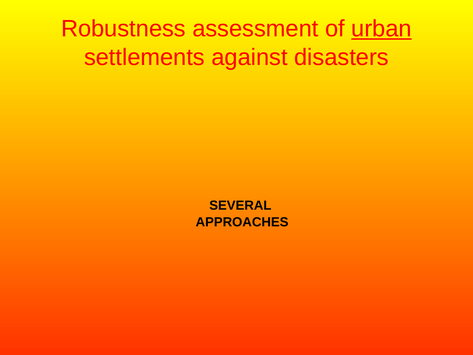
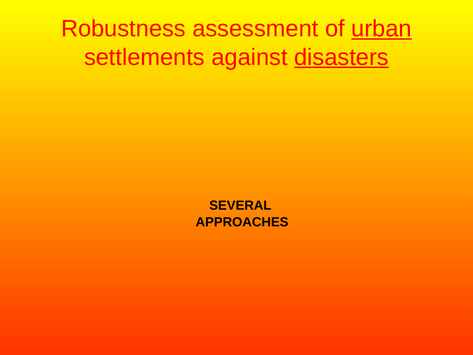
disasters underline: none -> present (341, 57)
